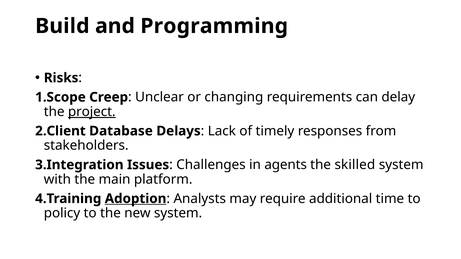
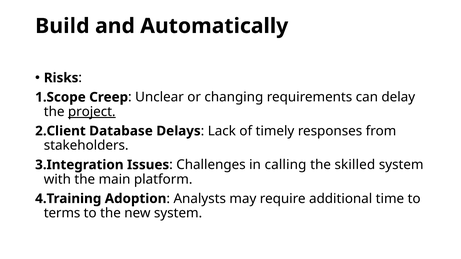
Programming: Programming -> Automatically (214, 26)
agents: agents -> calling (286, 165)
Adoption underline: present -> none (136, 199)
policy: policy -> terms (62, 213)
